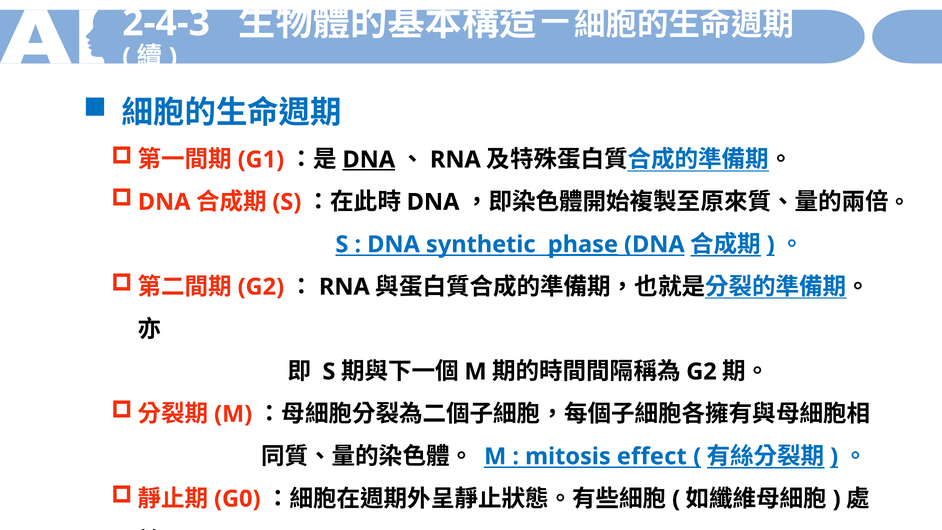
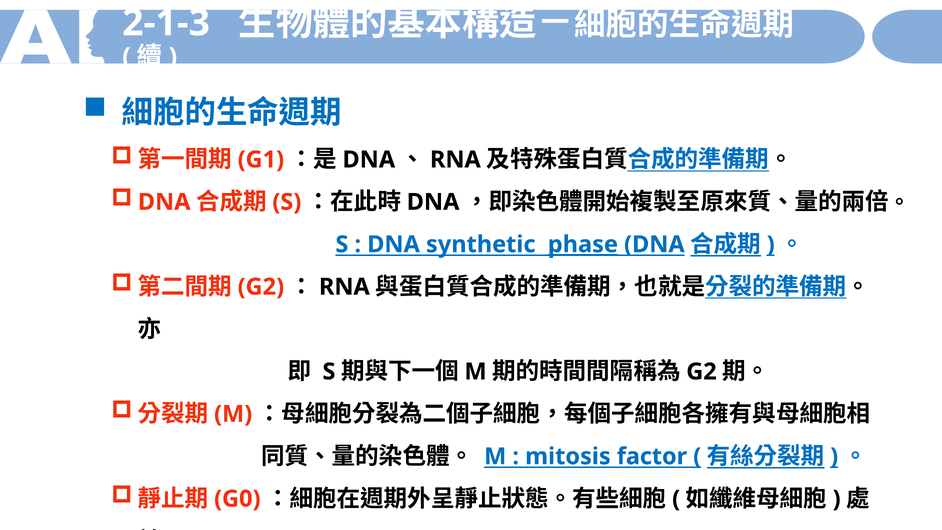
2-4-3: 2-4-3 -> 2-1-3 (166, 23)
DNA underline: present -> none (369, 160)
effect: effect -> factor (652, 456)
